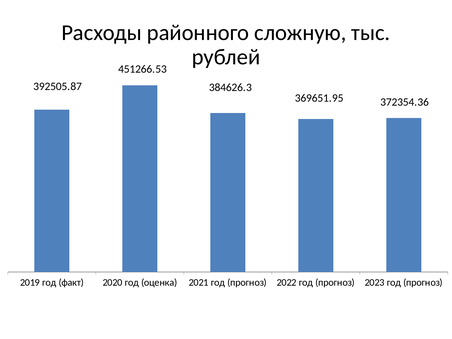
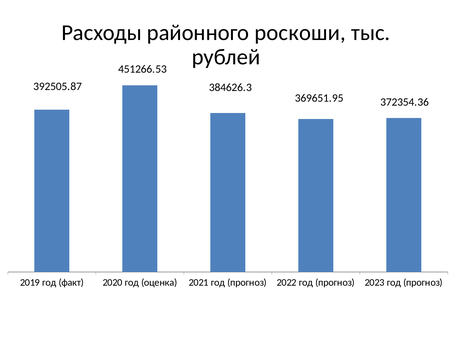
сложную: сложную -> роскоши (300, 33)
